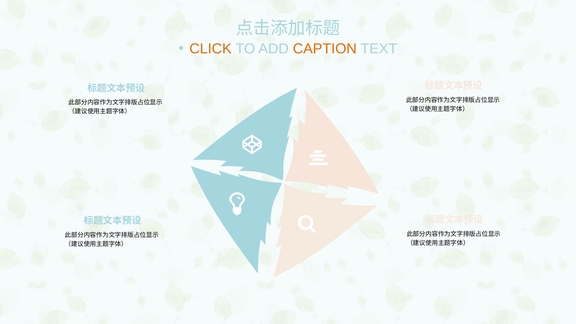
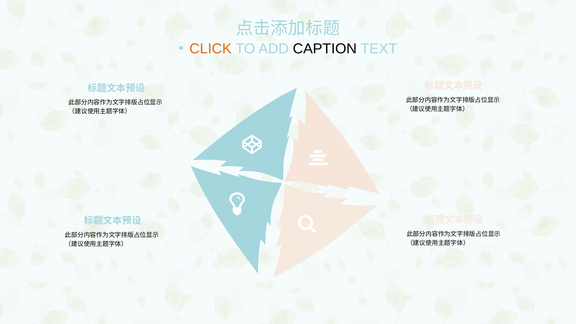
CAPTION colour: orange -> black (325, 49)
